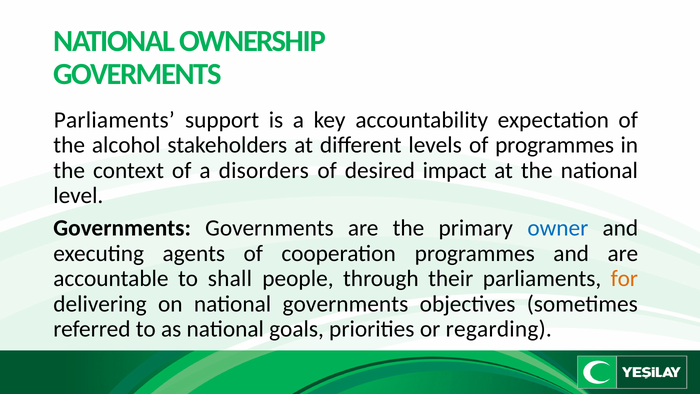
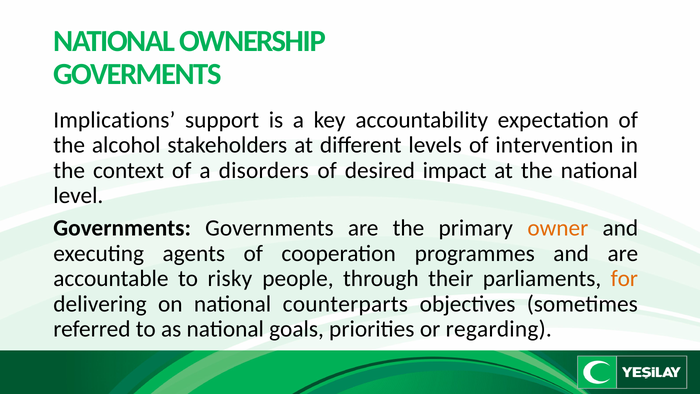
Parliaments: Parliaments -> Implications (114, 120)
of programmes: programmes -> intervention (554, 145)
owner colour: blue -> orange (558, 228)
shall: shall -> risky (230, 279)
national governments: governments -> counterparts (345, 304)
